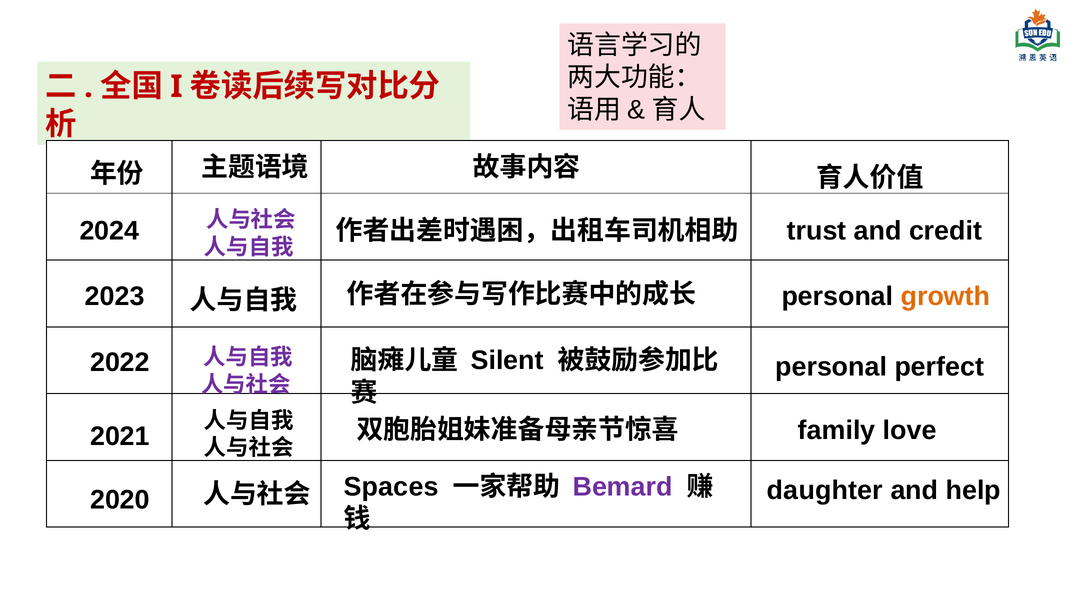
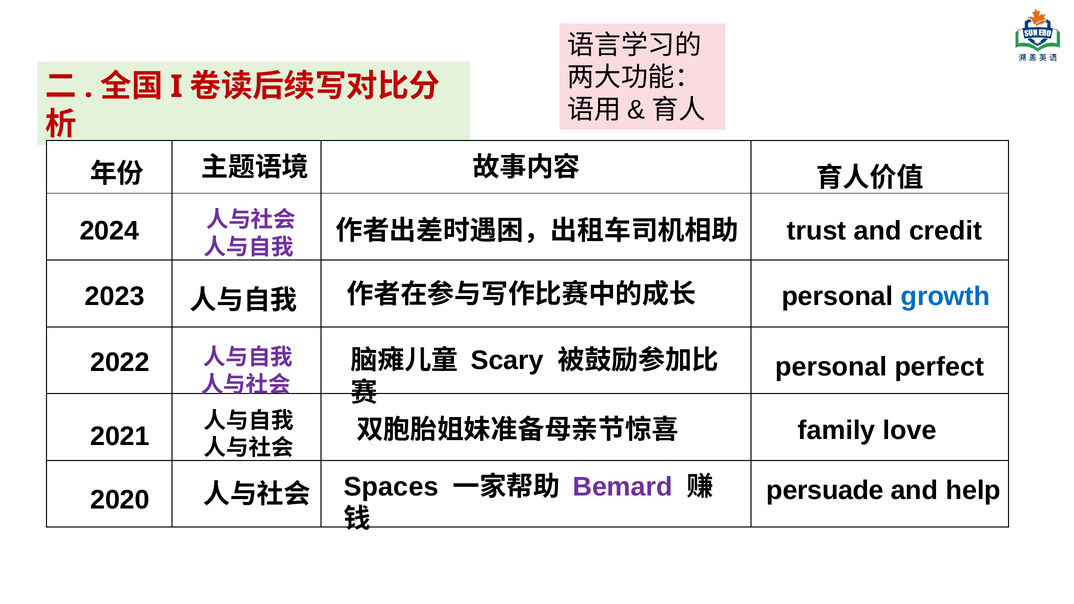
growth colour: orange -> blue (945, 296)
Silent: Silent -> Scary (507, 361)
daughter: daughter -> persuade (825, 490)
